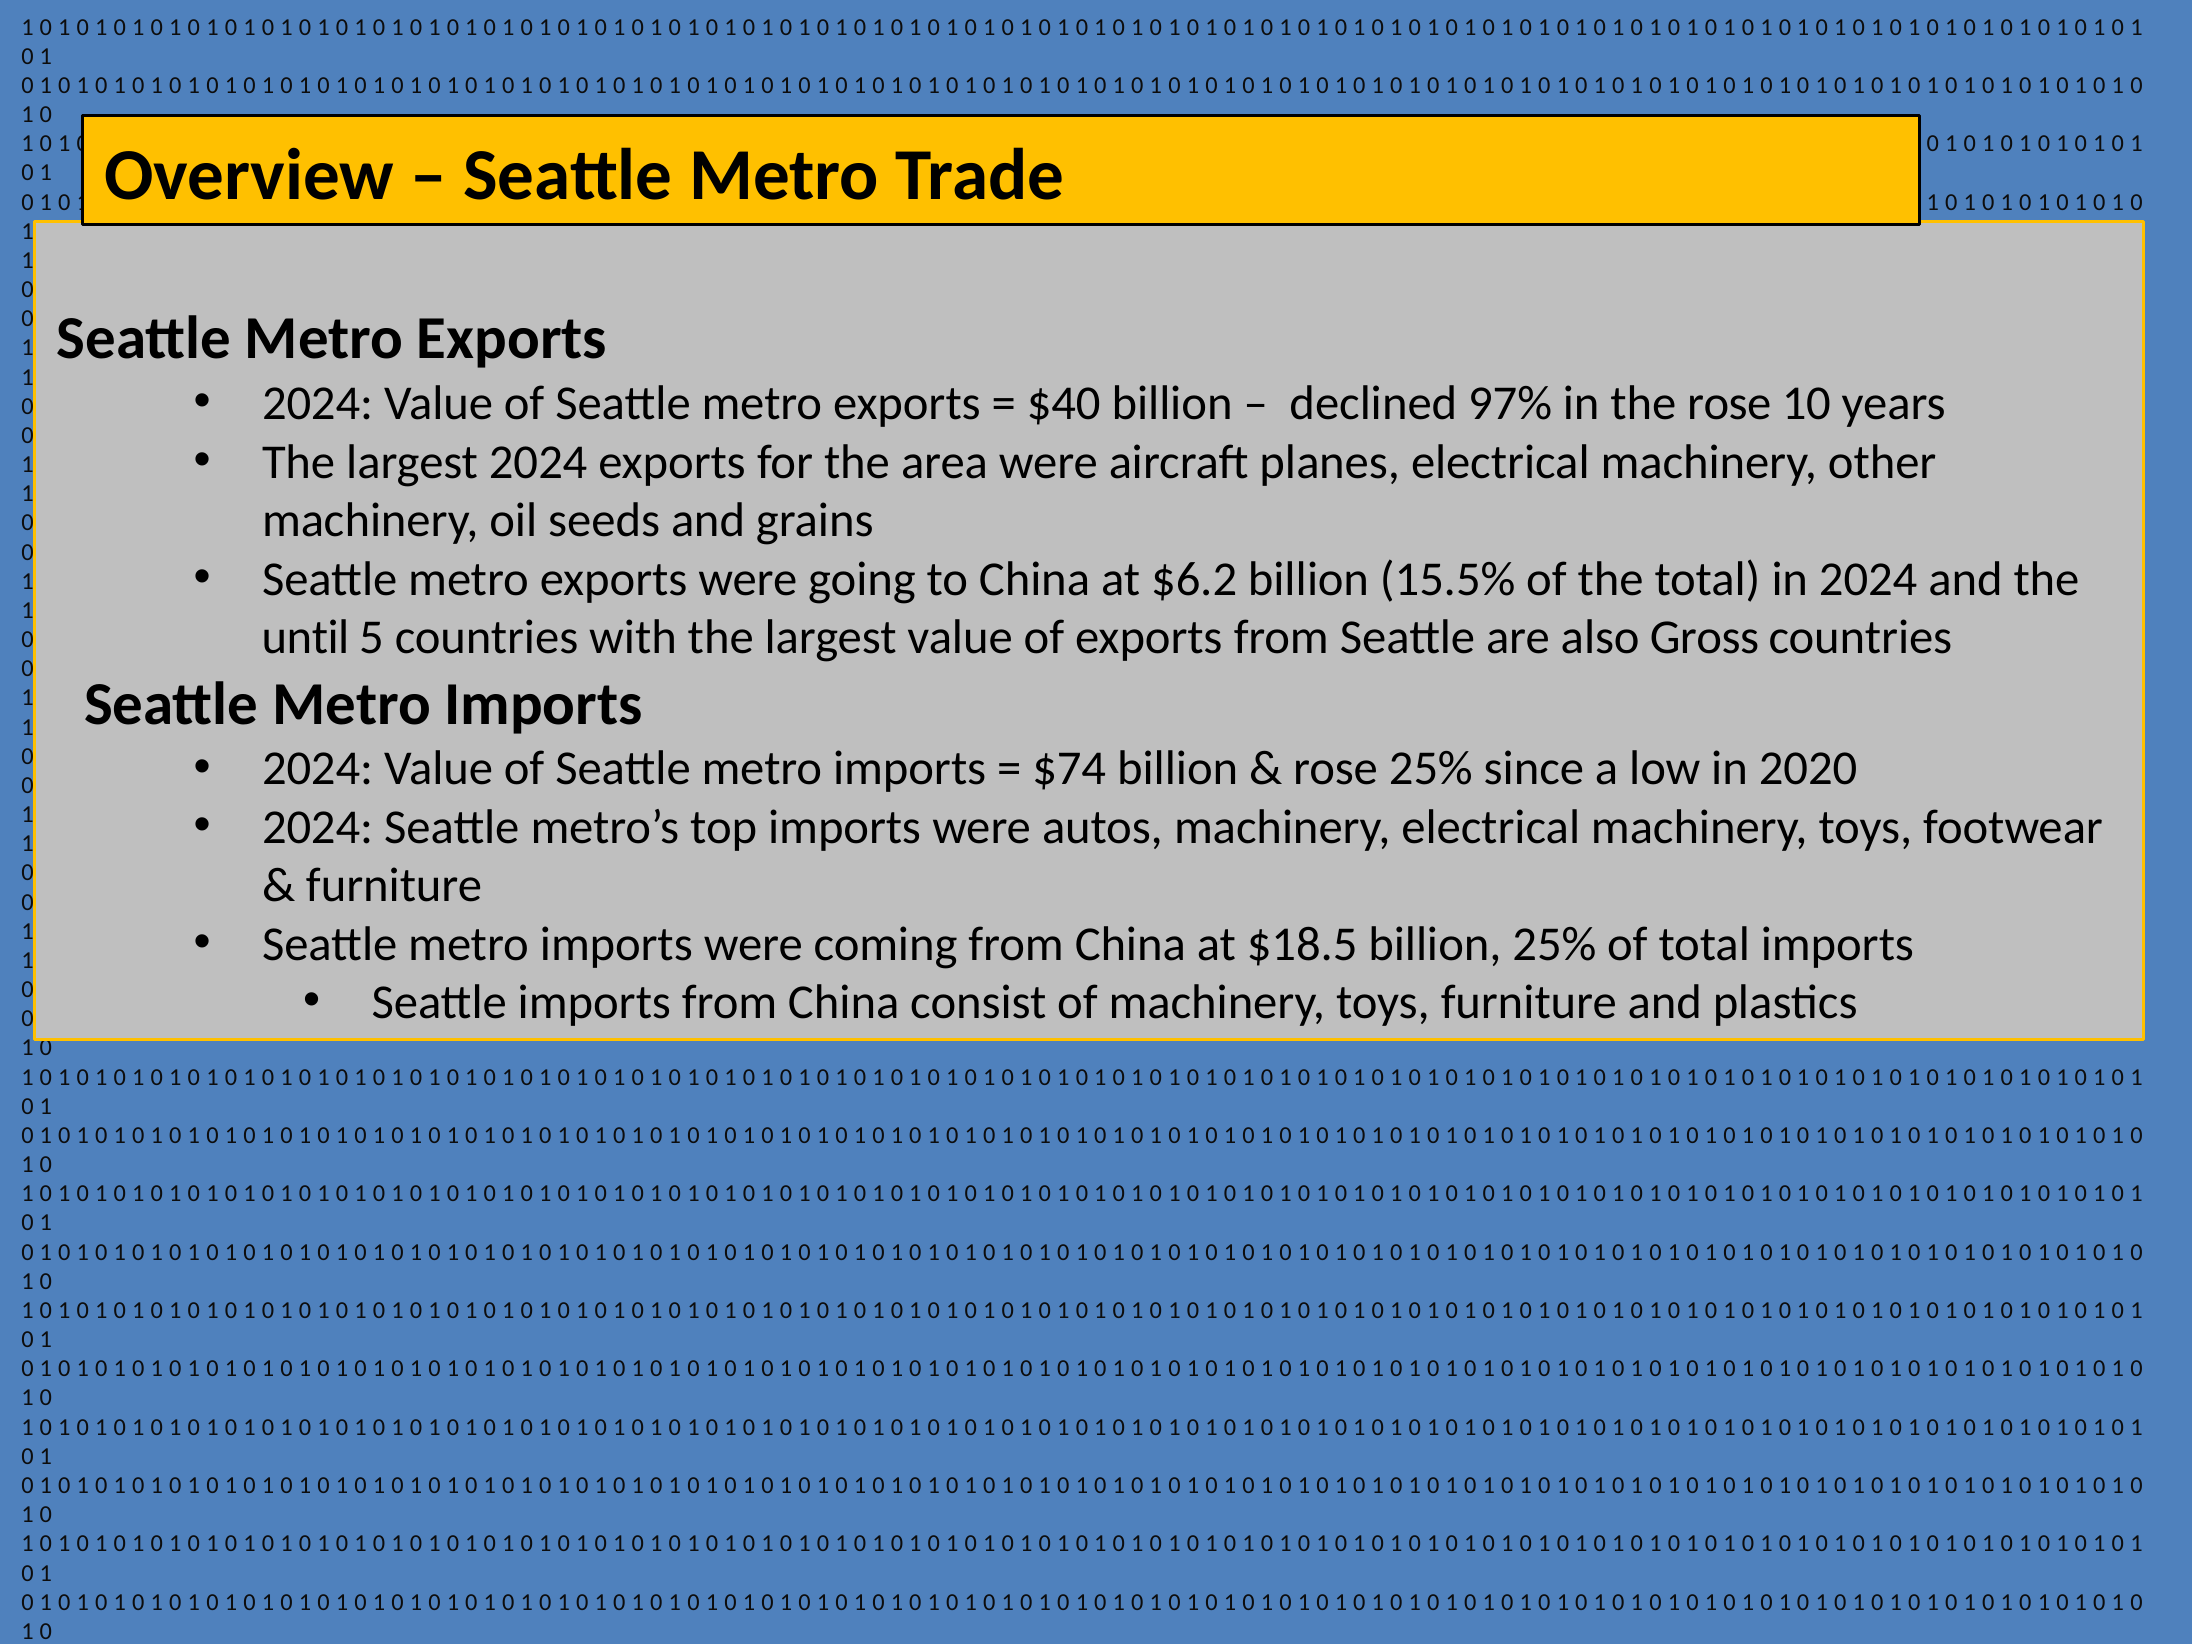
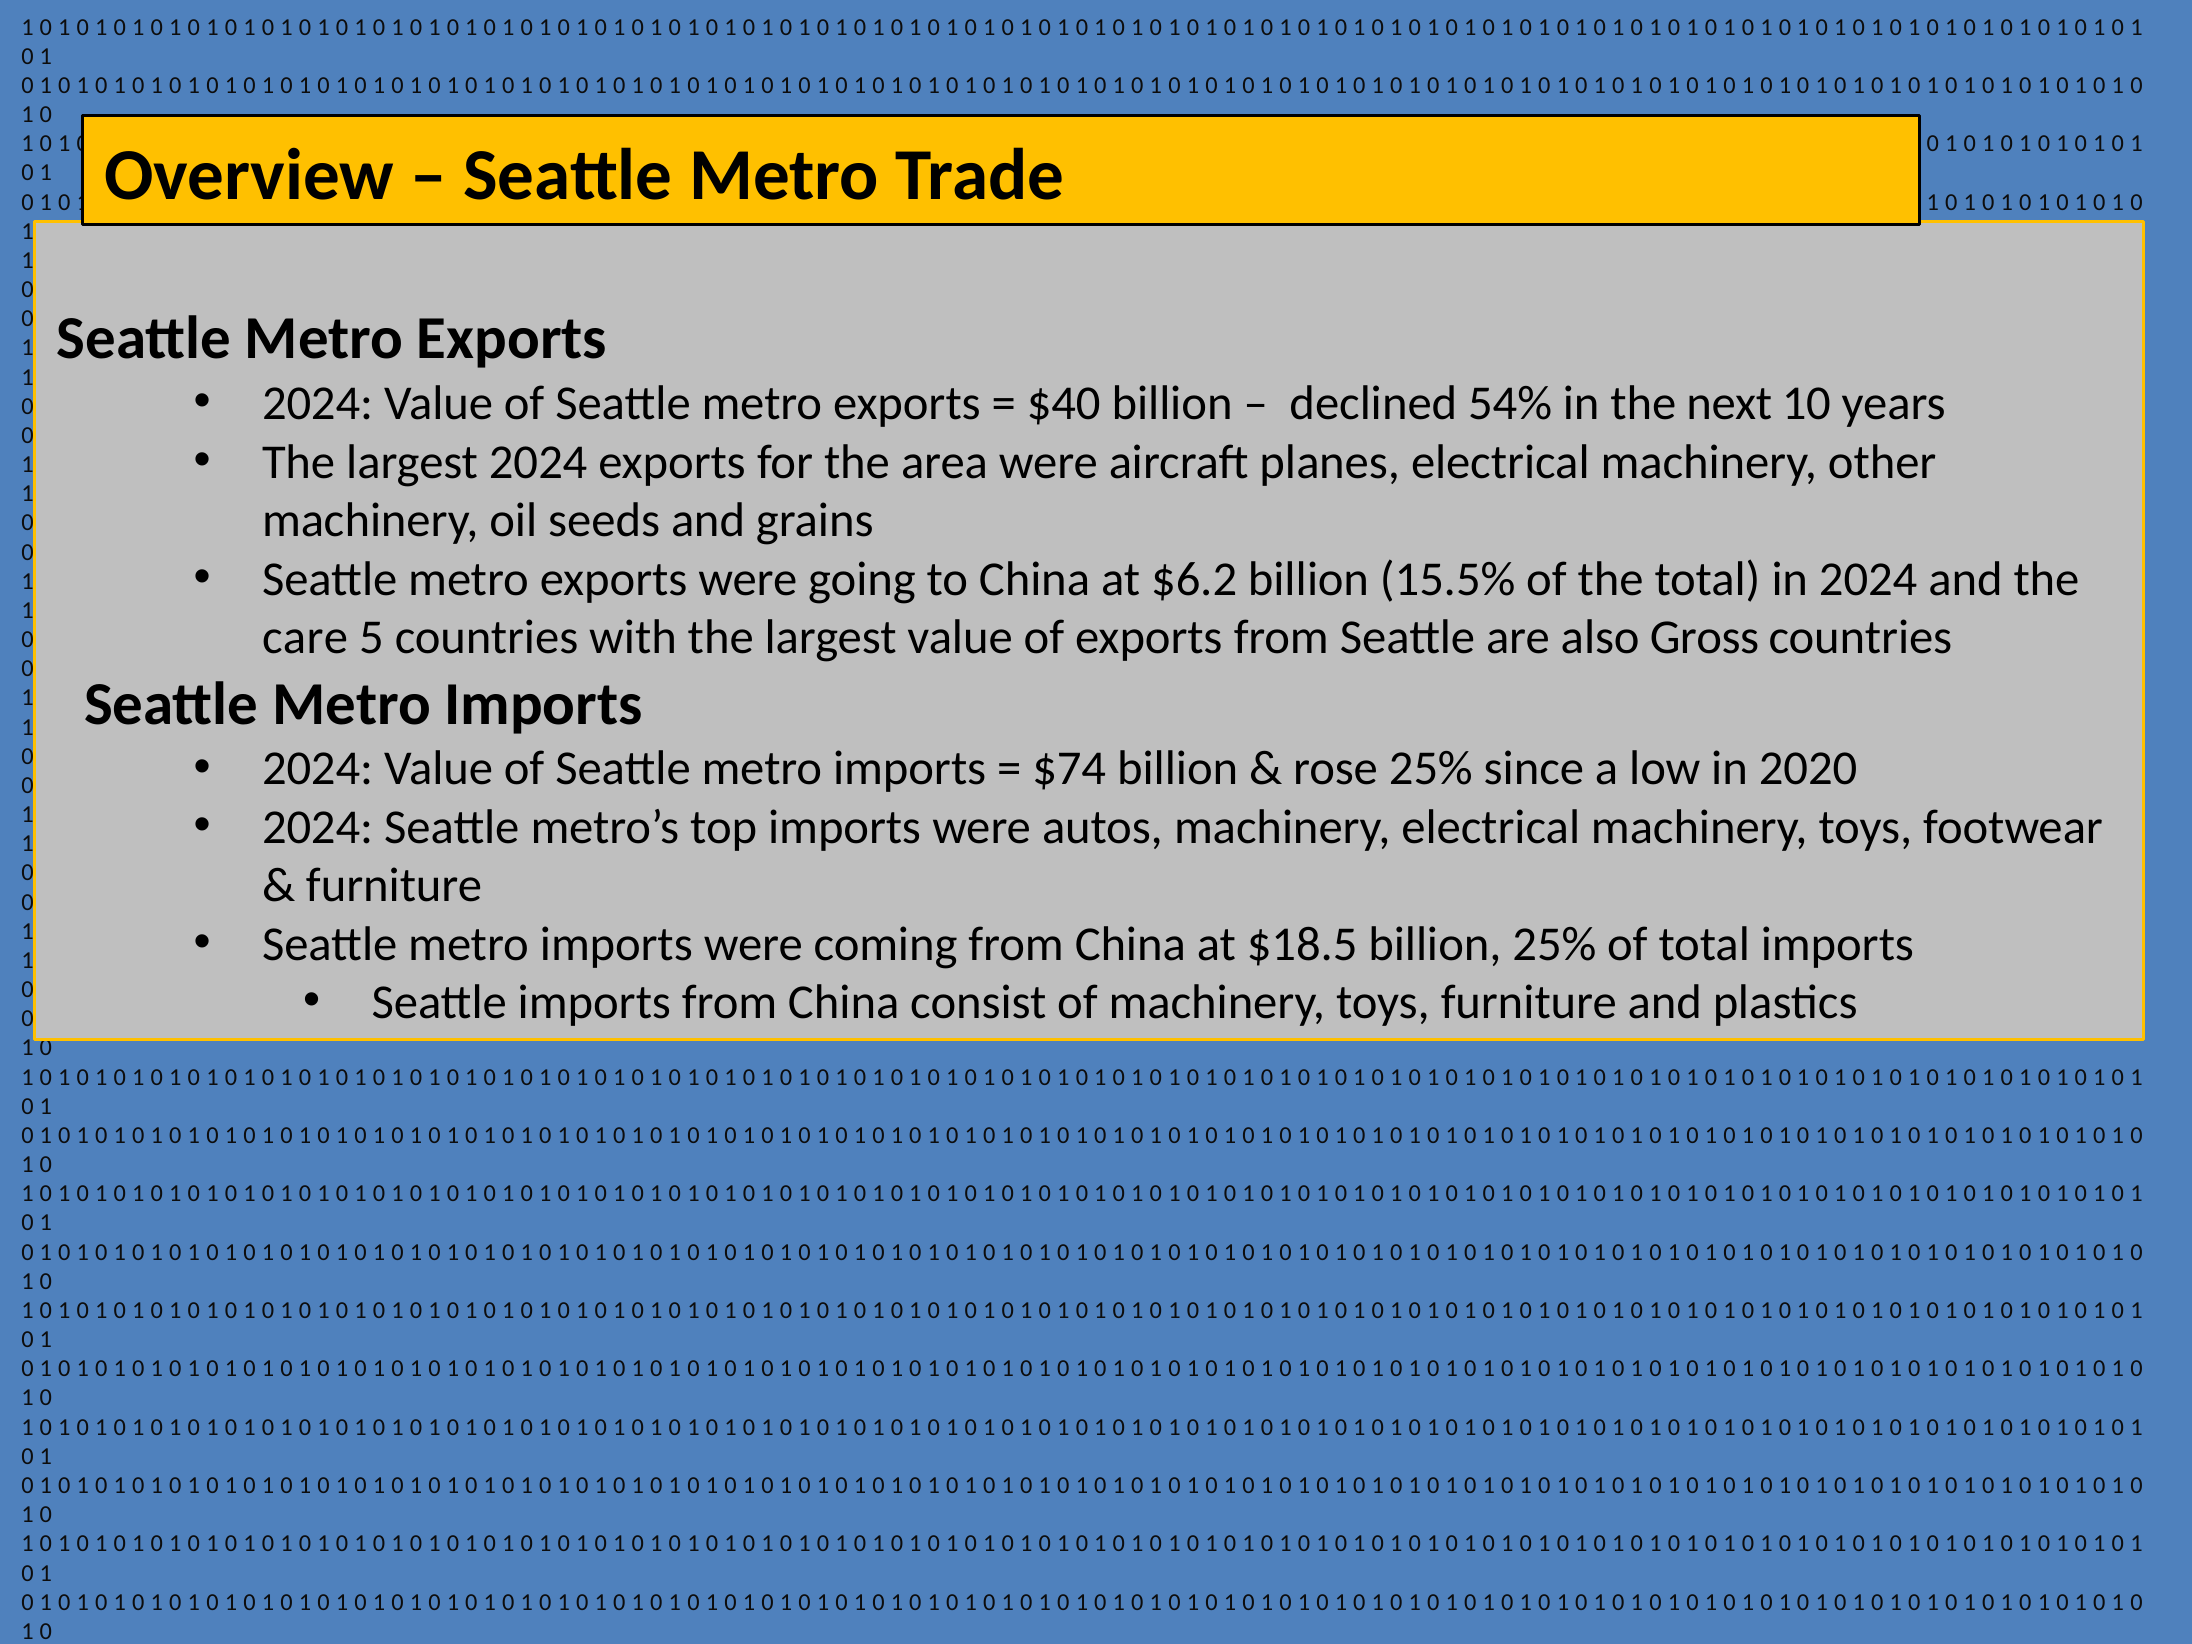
97%: 97% -> 54% (1510, 404)
the rose: rose -> next (1729, 404)
until: until -> care (305, 637)
